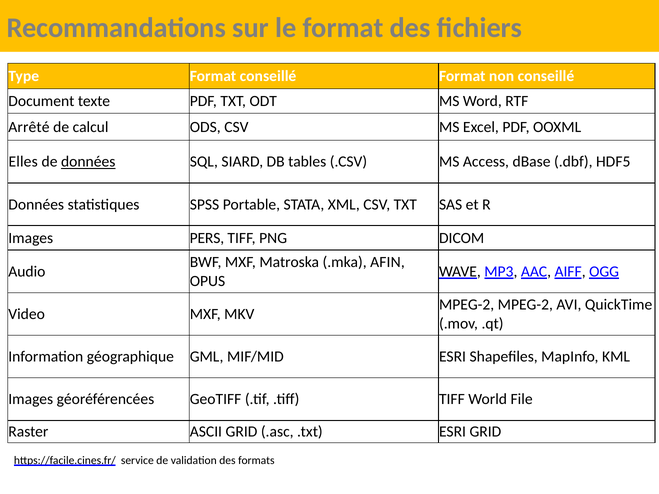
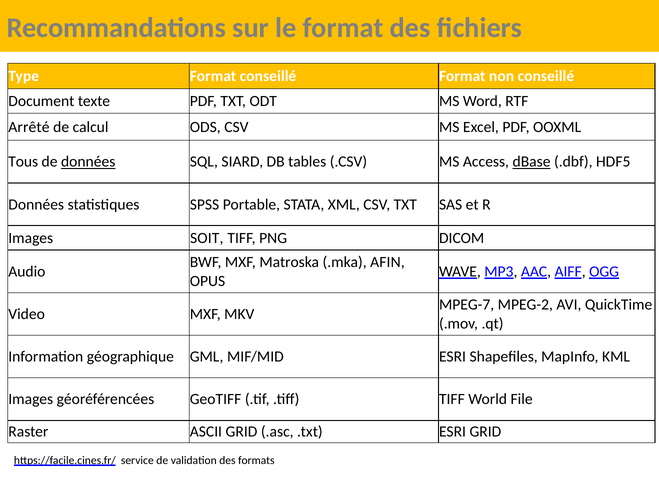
Elles: Elles -> Tous (23, 162)
dBase underline: none -> present (532, 162)
PERS: PERS -> SOIT (207, 238)
MPEG-2: MPEG-2 -> MPEG-7 (467, 305)
